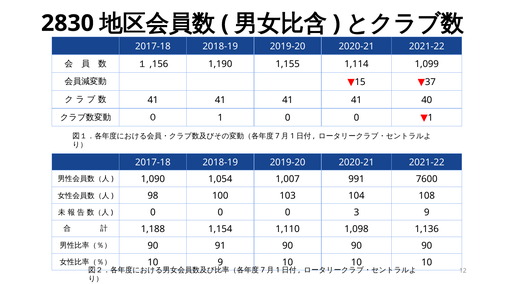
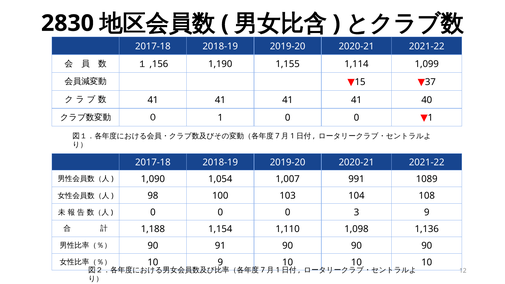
7600: 7600 -> 1089 (427, 179)
